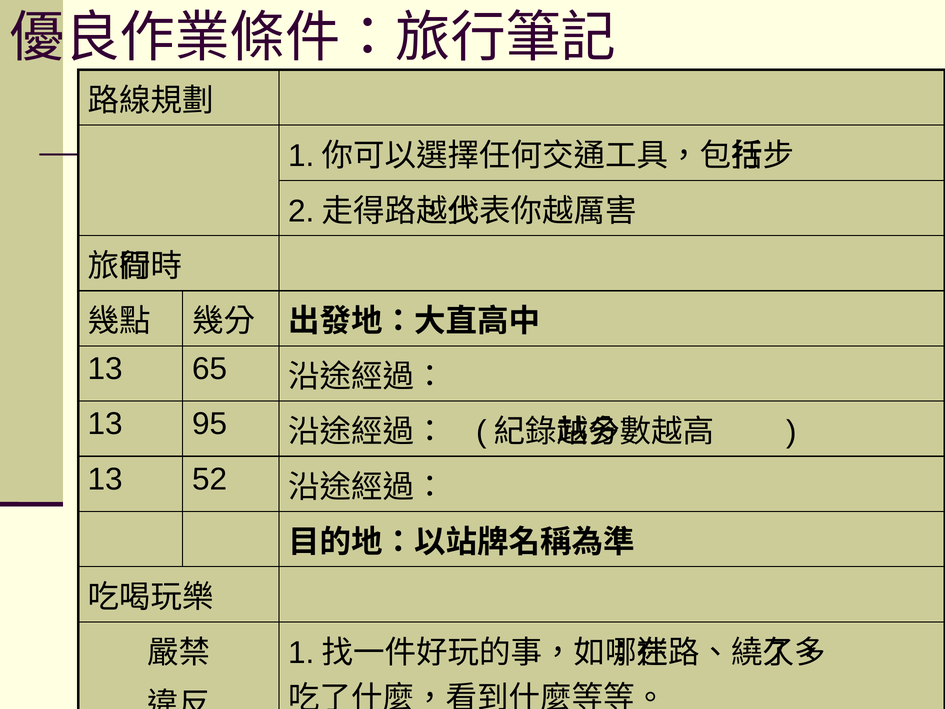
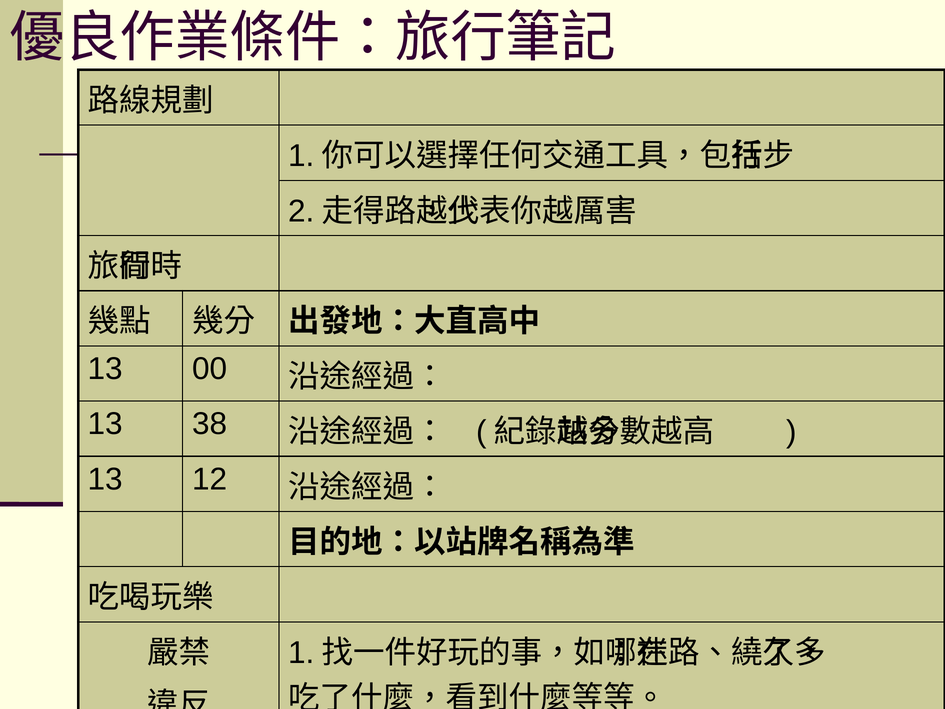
65: 65 -> 00 (210, 369)
95: 95 -> 38 (210, 424)
52: 52 -> 12 (210, 479)
